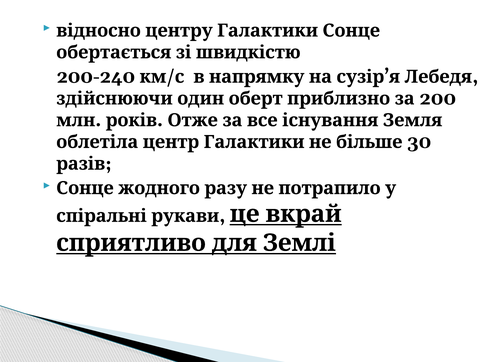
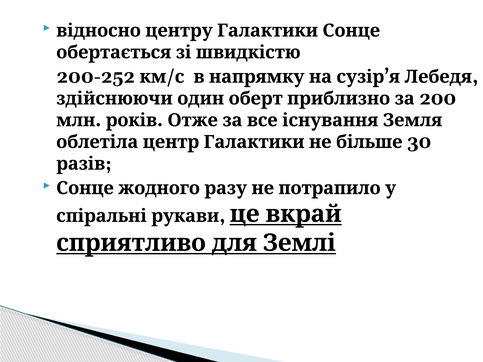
200-240: 200-240 -> 200-252 (96, 77)
